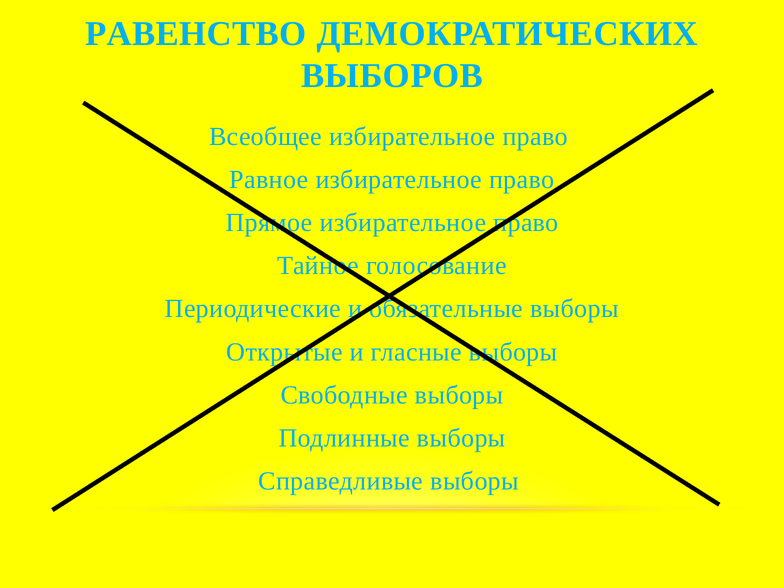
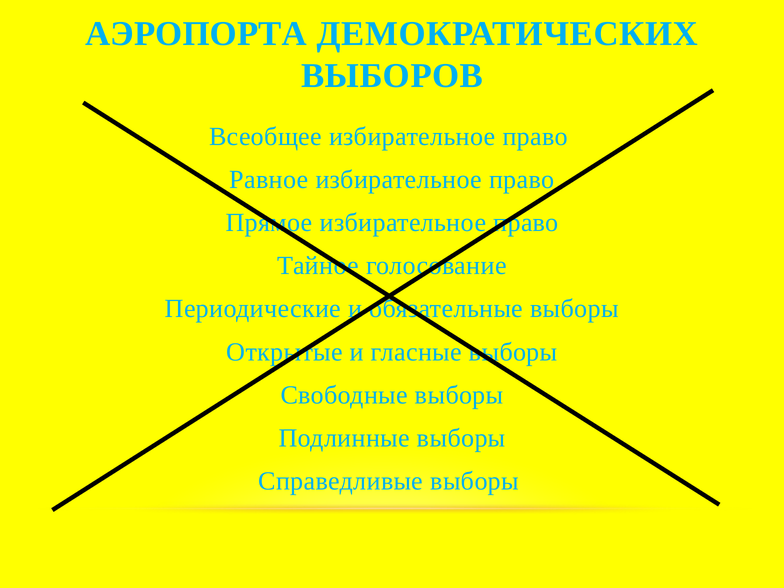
РАВЕНСТВО: РАВЕНСТВО -> АЭРОПОРТА (196, 34)
